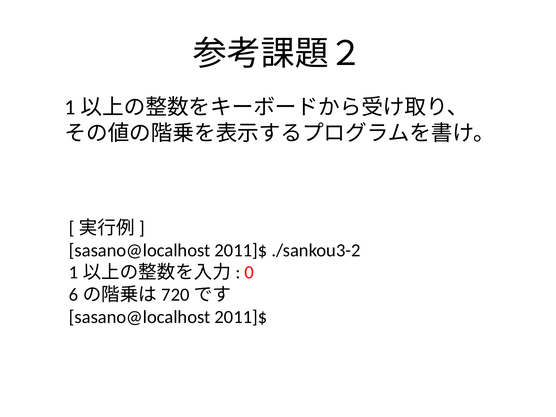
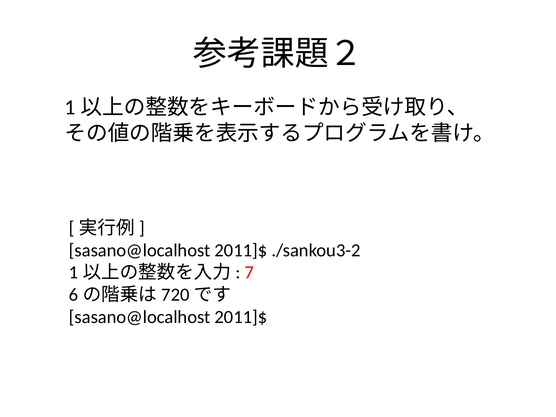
0: 0 -> 7 (249, 272)
